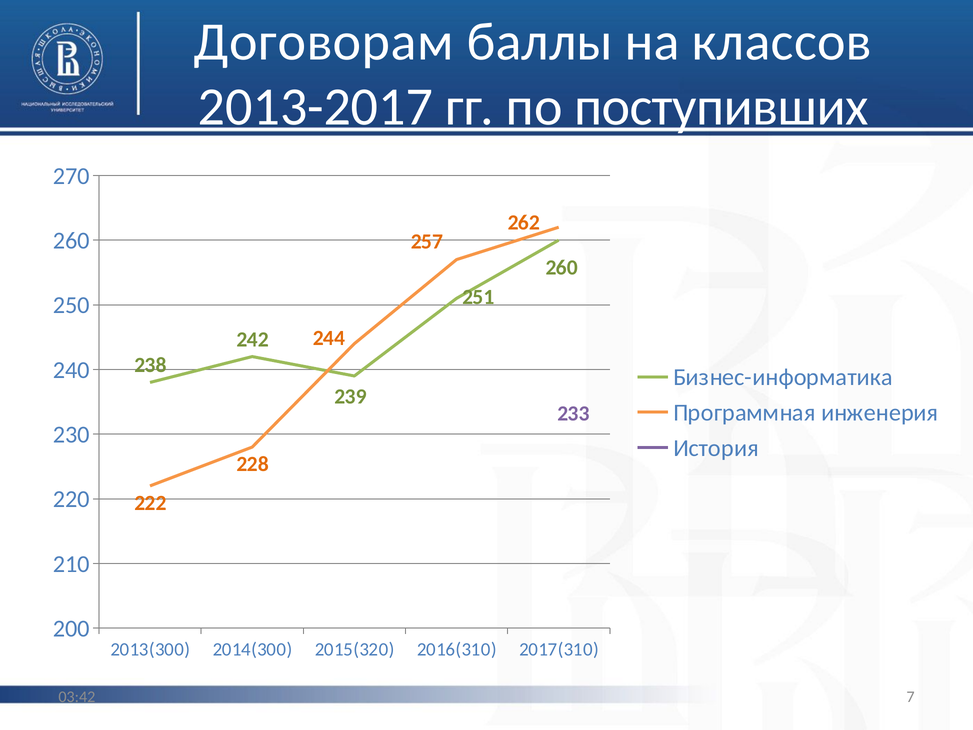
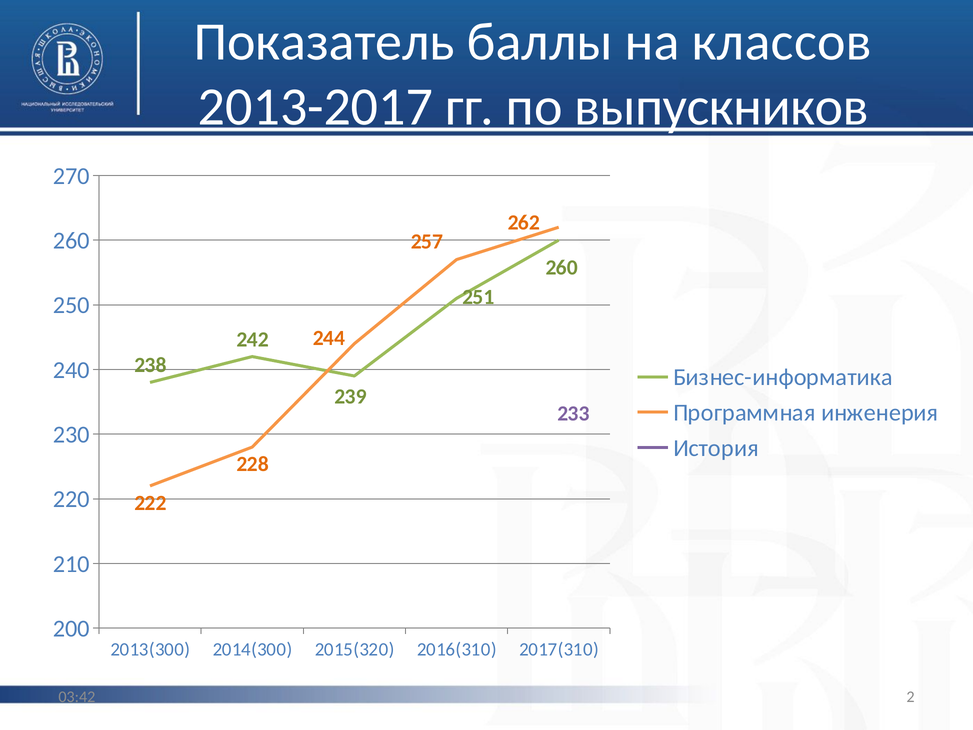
Договорам: Договорам -> Показатель (324, 42)
поступивших: поступивших -> выпускников (721, 107)
7: 7 -> 2 (911, 697)
